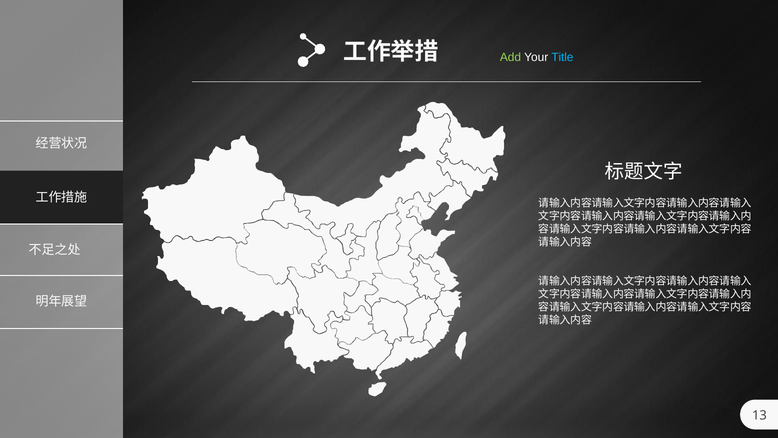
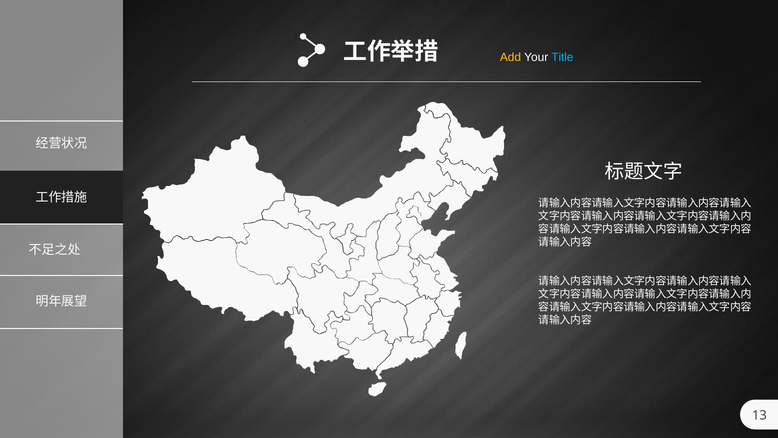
Add colour: light green -> yellow (511, 58)
